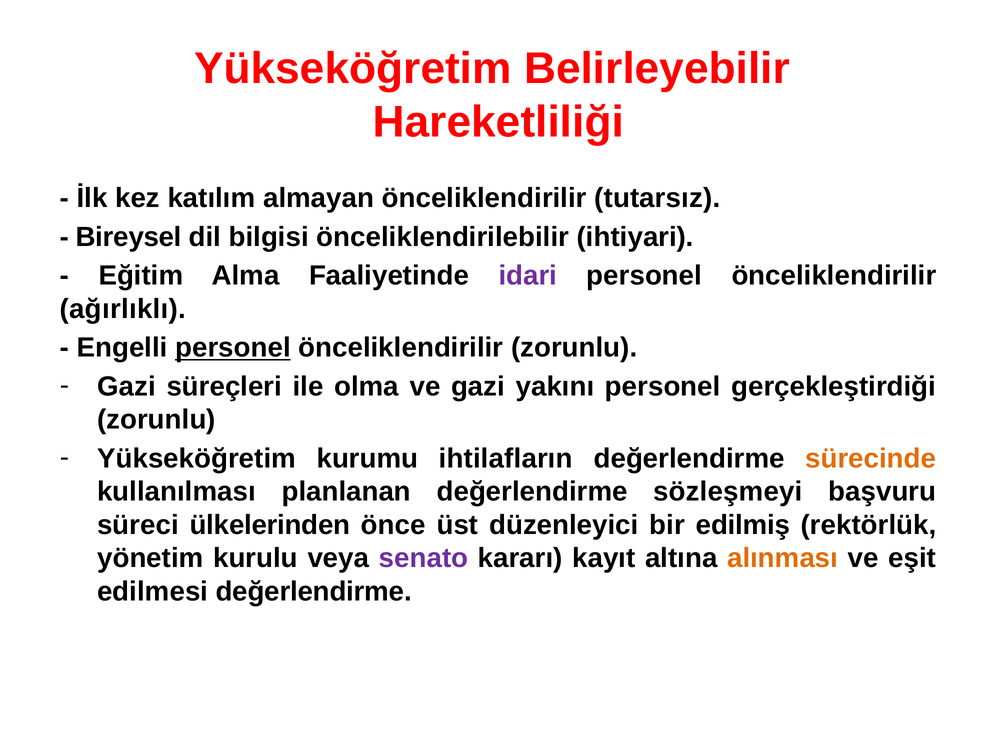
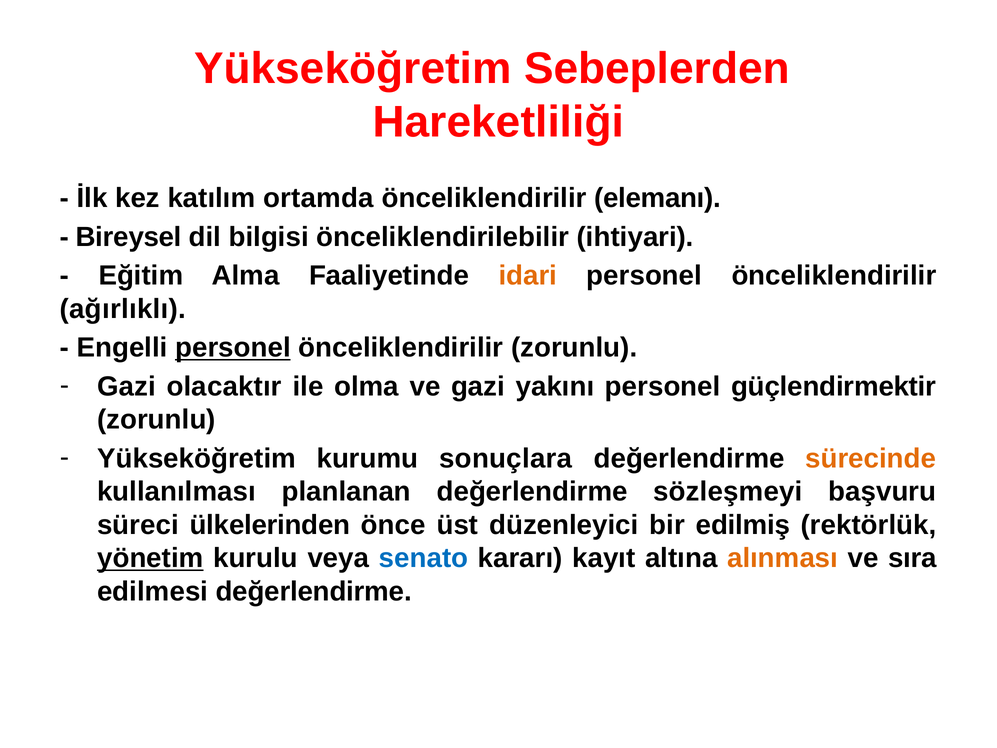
Belirleyebilir: Belirleyebilir -> Sebeplerden (657, 69)
almayan: almayan -> ortamda (318, 198)
tutarsız: tutarsız -> elemanı (658, 198)
idari colour: purple -> orange (528, 276)
süreçleri: süreçleri -> olacaktır (224, 386)
gerçekleştirdiği: gerçekleştirdiği -> güçlendirmektir (834, 386)
ihtilafların: ihtilafların -> sonuçlara (506, 458)
yönetim underline: none -> present (150, 558)
senato colour: purple -> blue (424, 558)
eşit: eşit -> sıra (912, 558)
